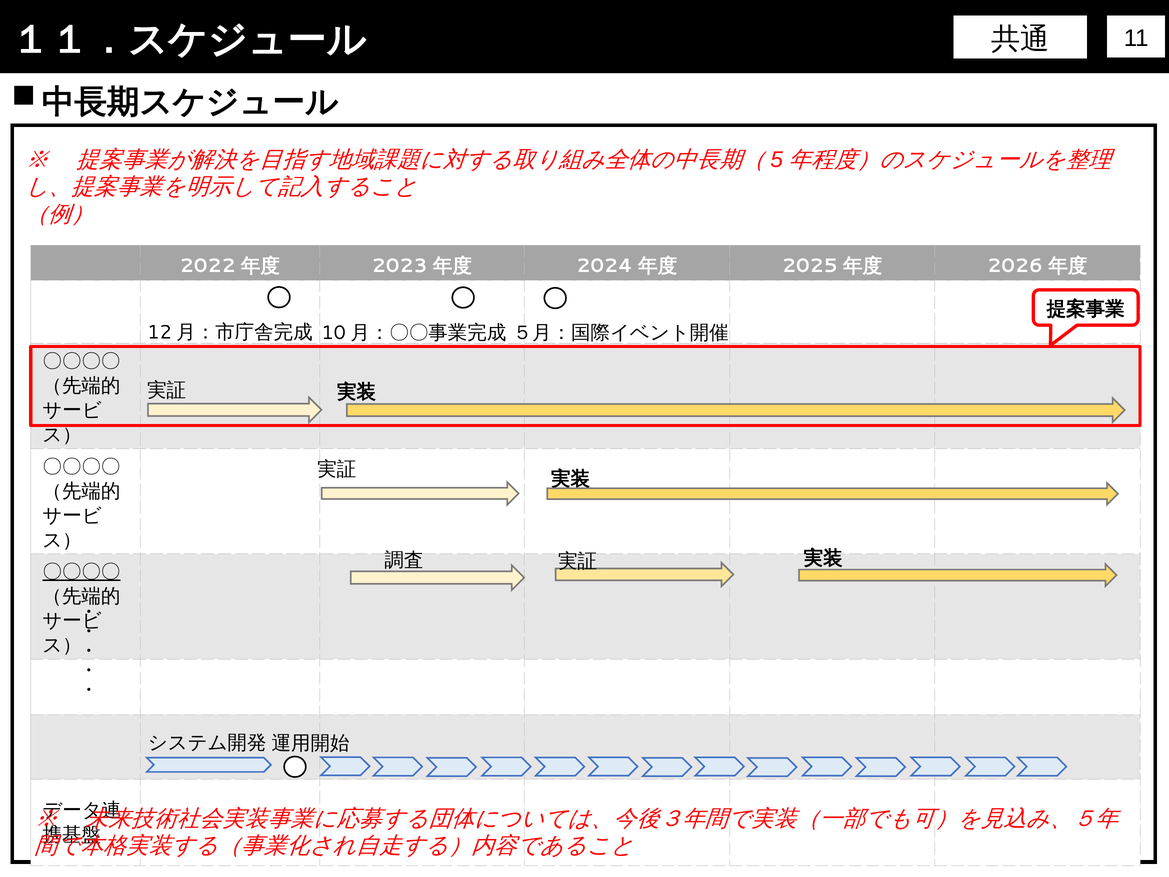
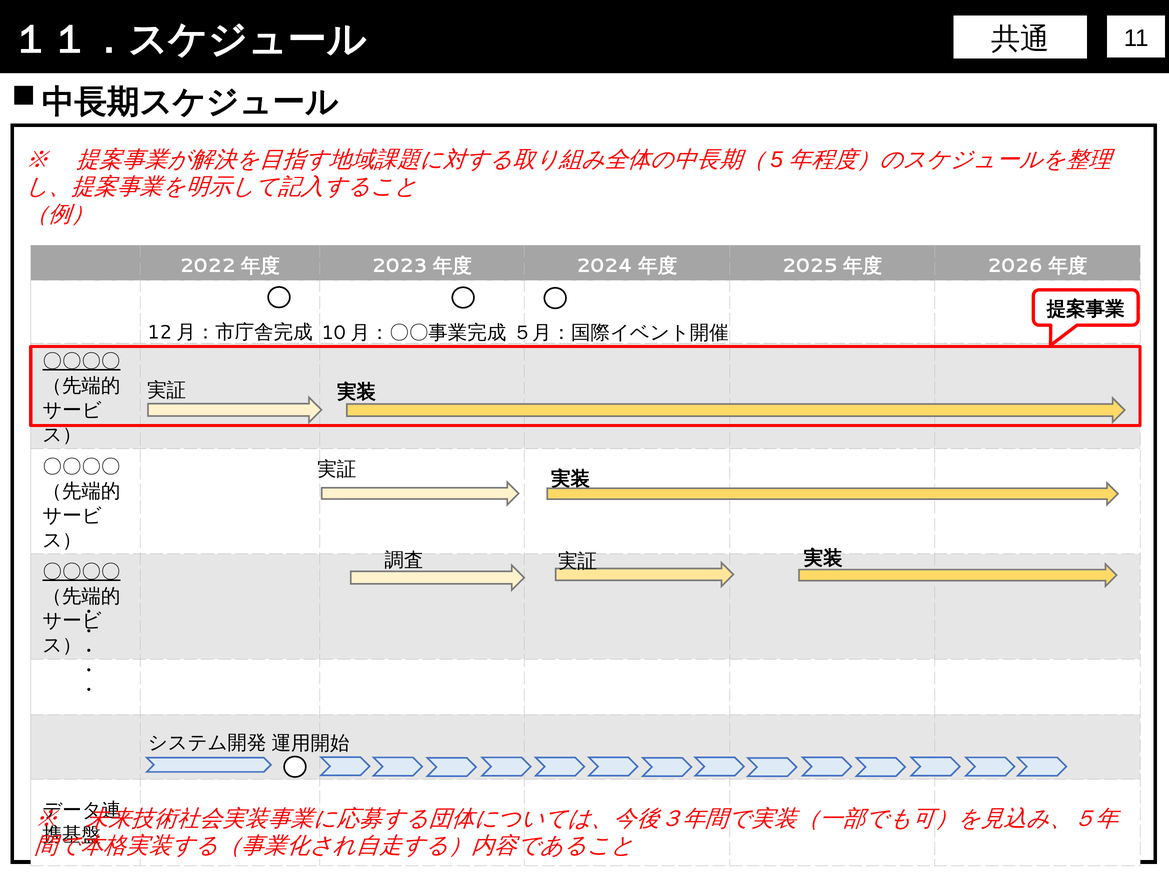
〇〇〇〇 underline: none -> present (81, 361)
